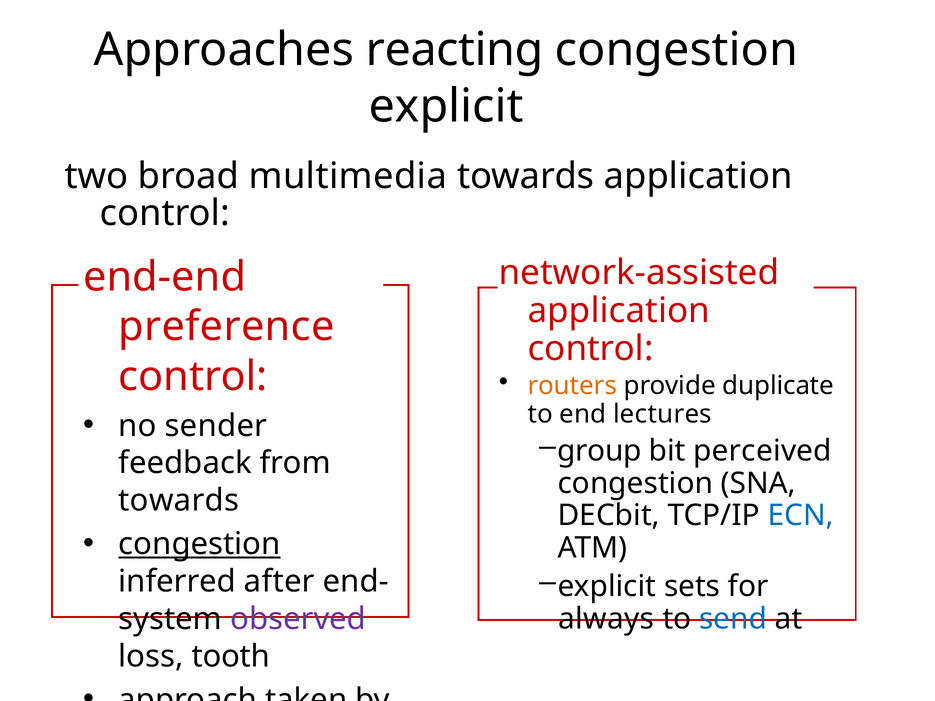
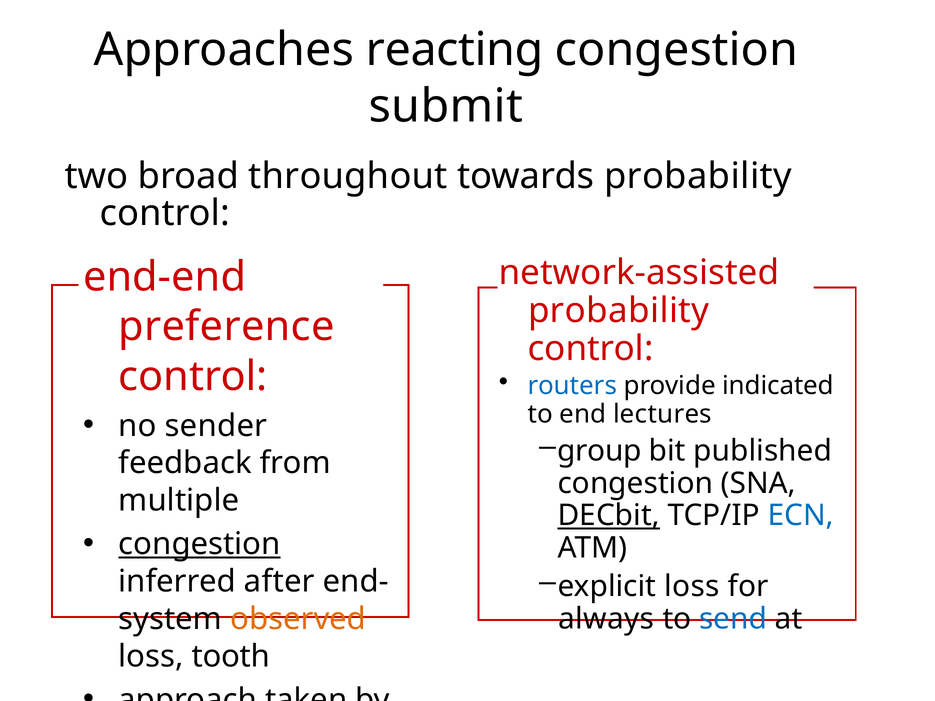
explicit: explicit -> submit (446, 106)
multimedia: multimedia -> throughout (348, 176)
towards application: application -> probability (698, 176)
application: application -> probability (619, 311)
routers colour: orange -> blue (572, 386)
duplicate: duplicate -> indicated (778, 386)
perceived: perceived -> published (763, 451)
towards: towards -> multiple (179, 501)
DECbit underline: none -> present (609, 516)
explicit sets: sets -> loss (692, 587)
observed colour: purple -> orange (298, 619)
